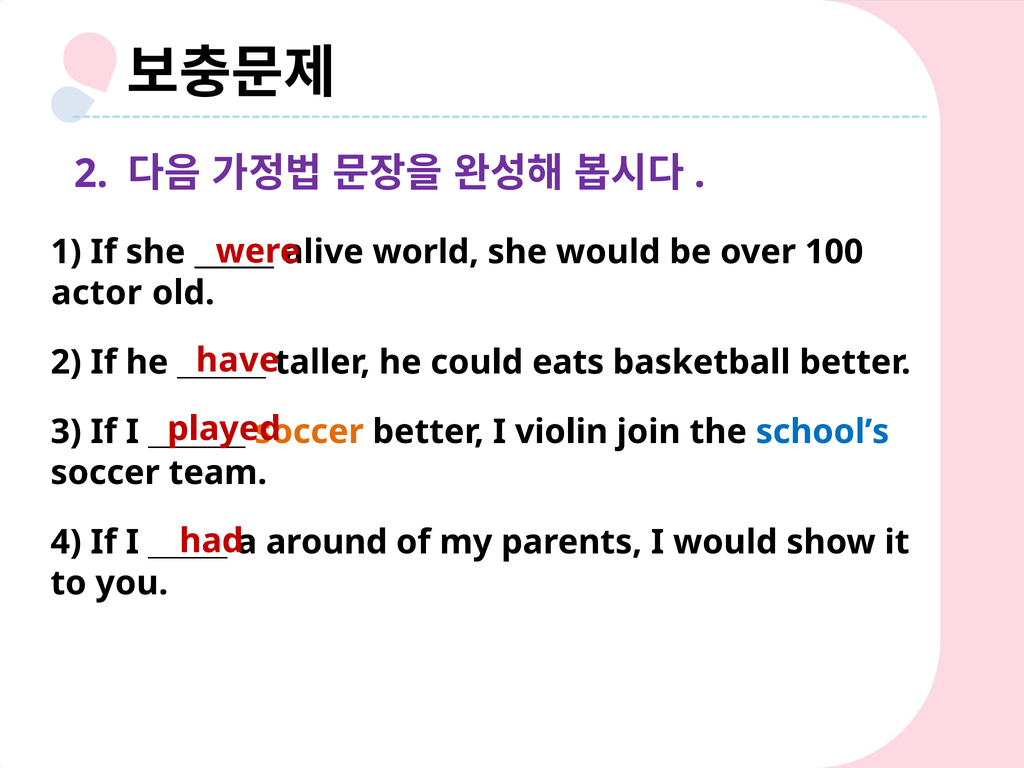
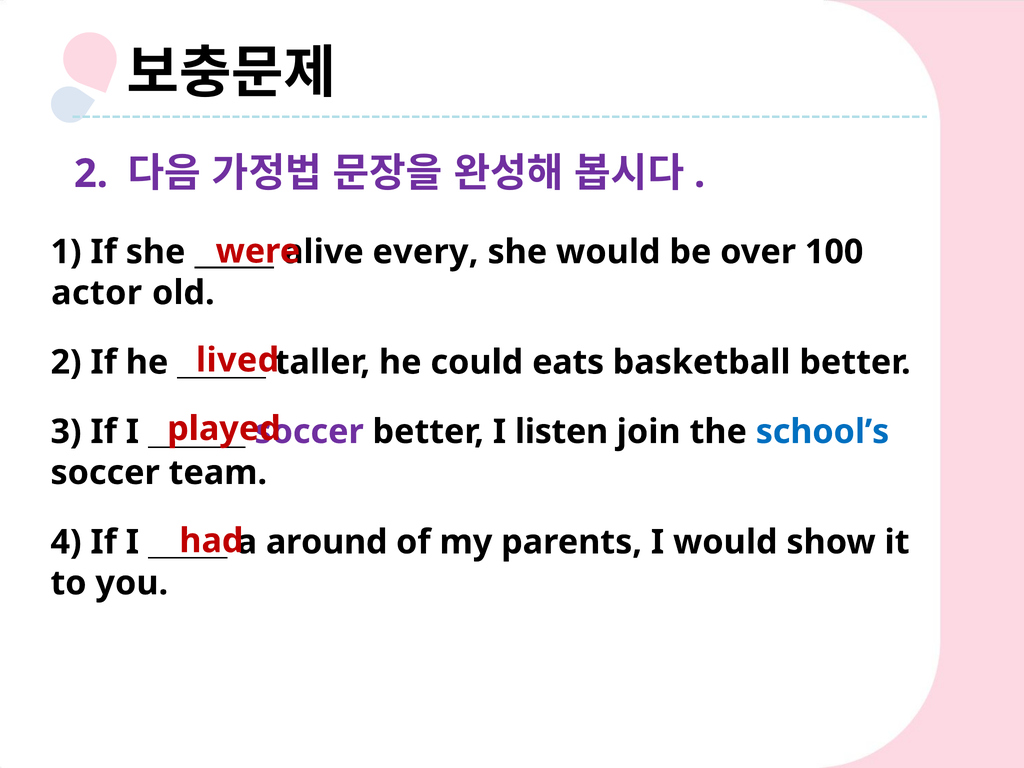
world: world -> every (425, 252)
have: have -> lived (238, 360)
soccer colour: orange -> purple (309, 432)
violin: violin -> listen (562, 432)
